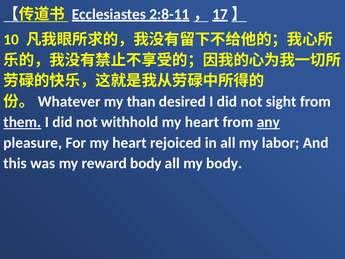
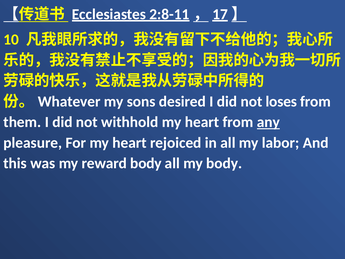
than: than -> sons (141, 101)
sight: sight -> loses (281, 101)
them underline: present -> none (22, 122)
